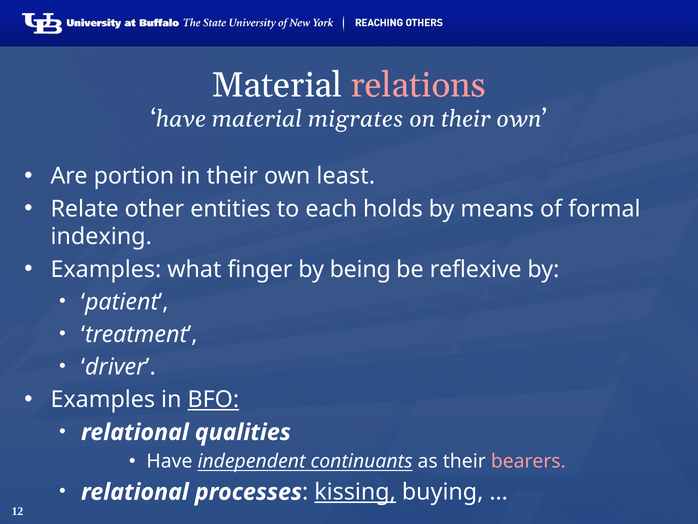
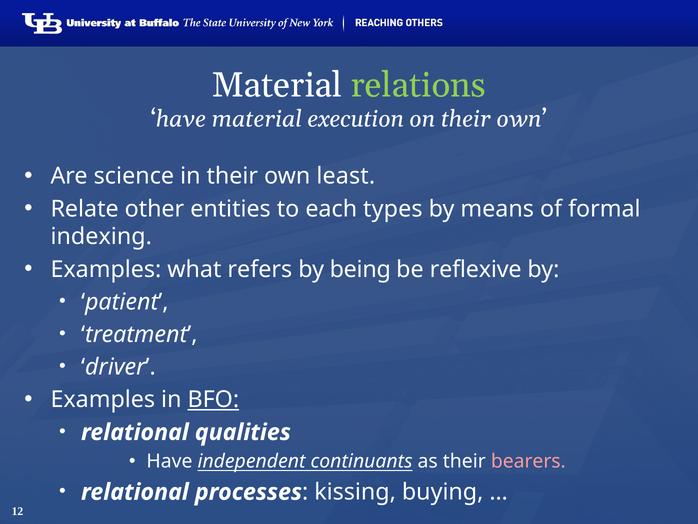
relations colour: pink -> light green (418, 85)
migrates: migrates -> execution (356, 119)
portion: portion -> science (134, 176)
holds: holds -> types (393, 209)
finger: finger -> refers (260, 269)
kissing underline: present -> none (355, 492)
